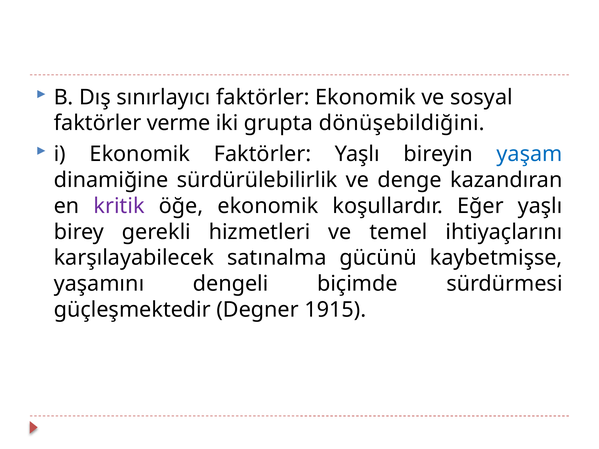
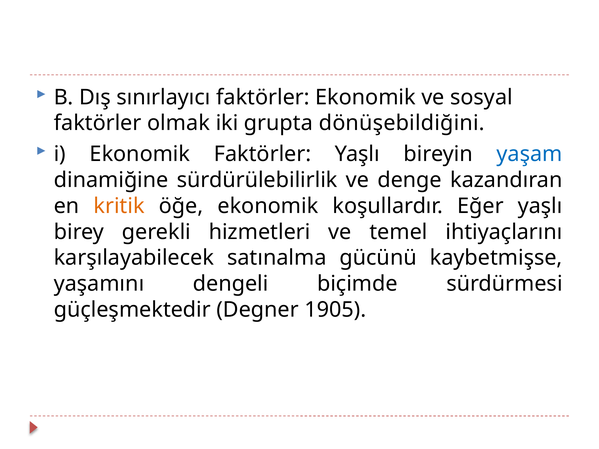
verme: verme -> olmak (178, 123)
kritik colour: purple -> orange (119, 206)
1915: 1915 -> 1905 (335, 310)
